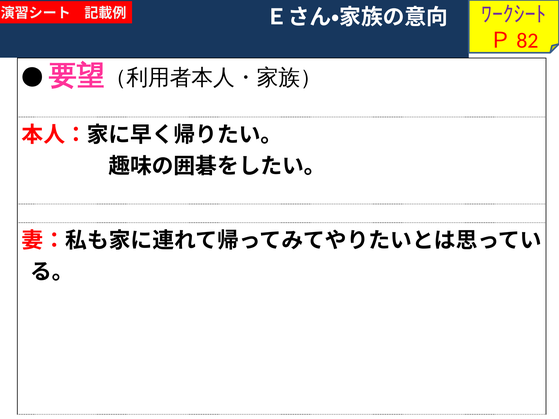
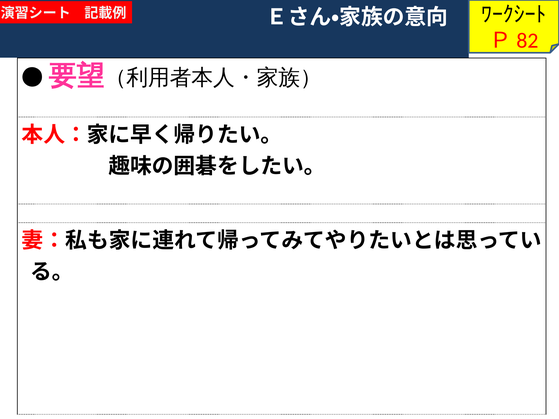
ﾜｰｸｼｰﾄ colour: purple -> black (514, 15)
